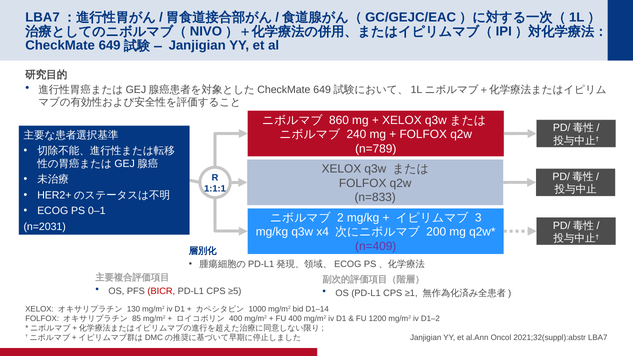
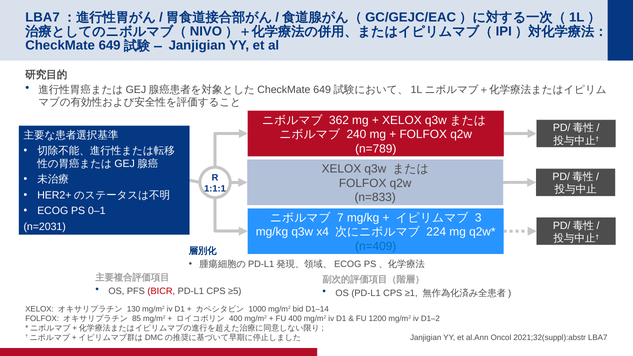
860: 860 -> 362 (339, 120)
2: 2 -> 7 (340, 218)
200: 200 -> 224 (436, 232)
n=409 colour: purple -> blue (376, 246)
